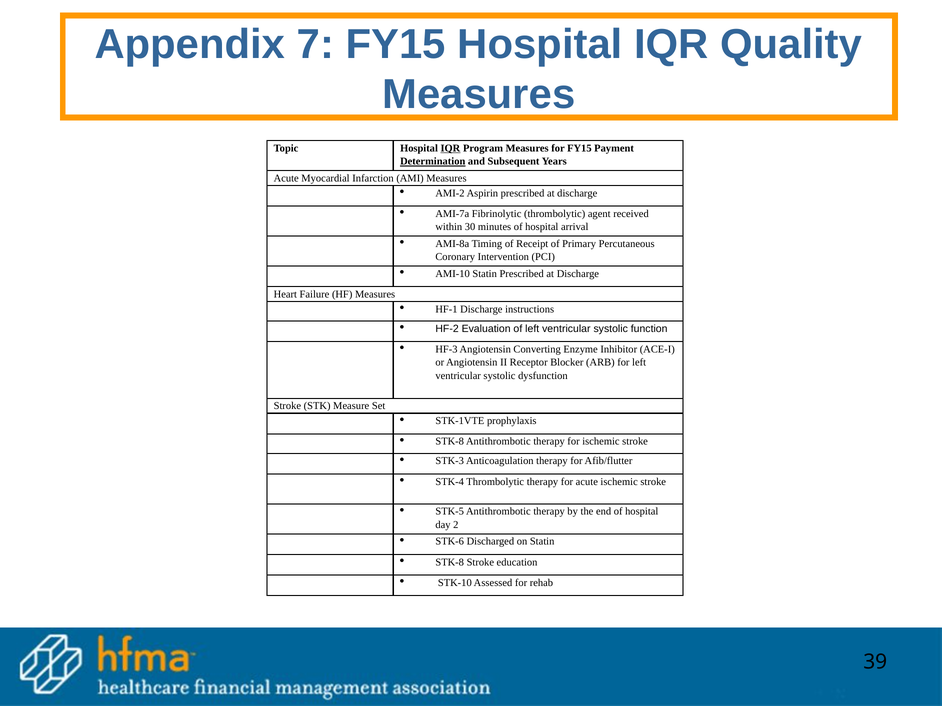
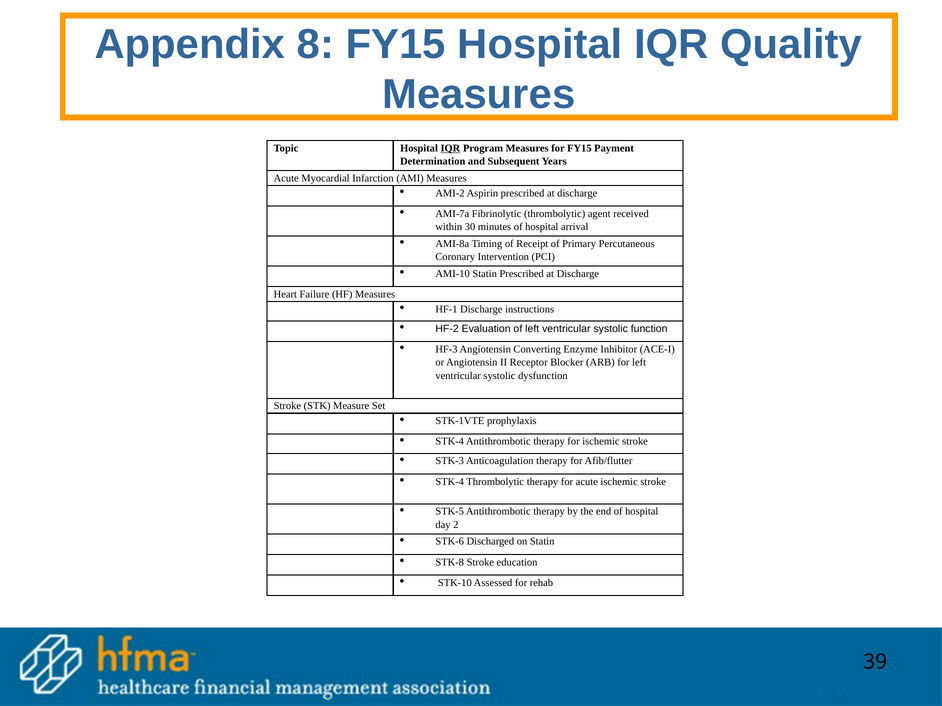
7: 7 -> 8 (315, 44)
Determination underline: present -> none (433, 162)
STK-8: STK-8 -> STK-4 (450, 442)
